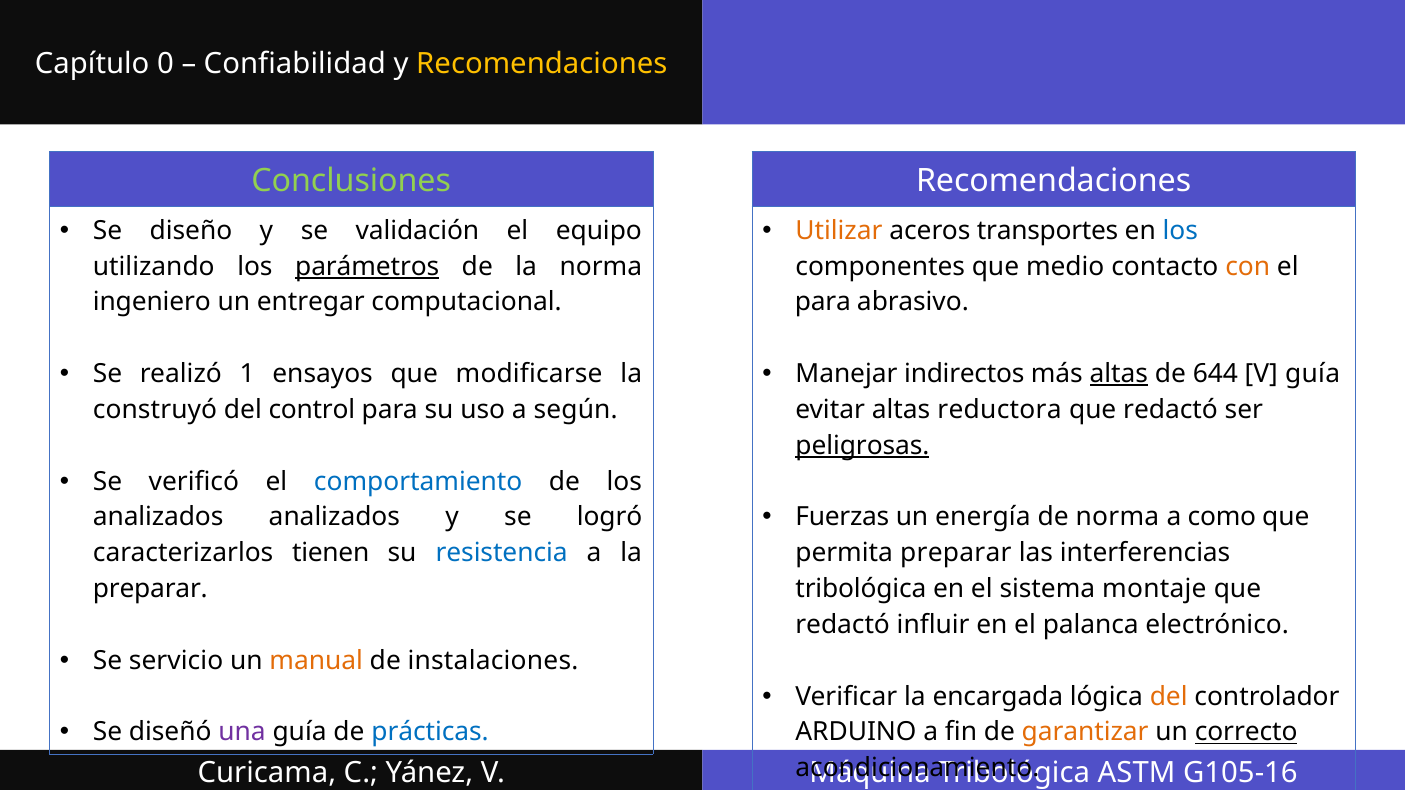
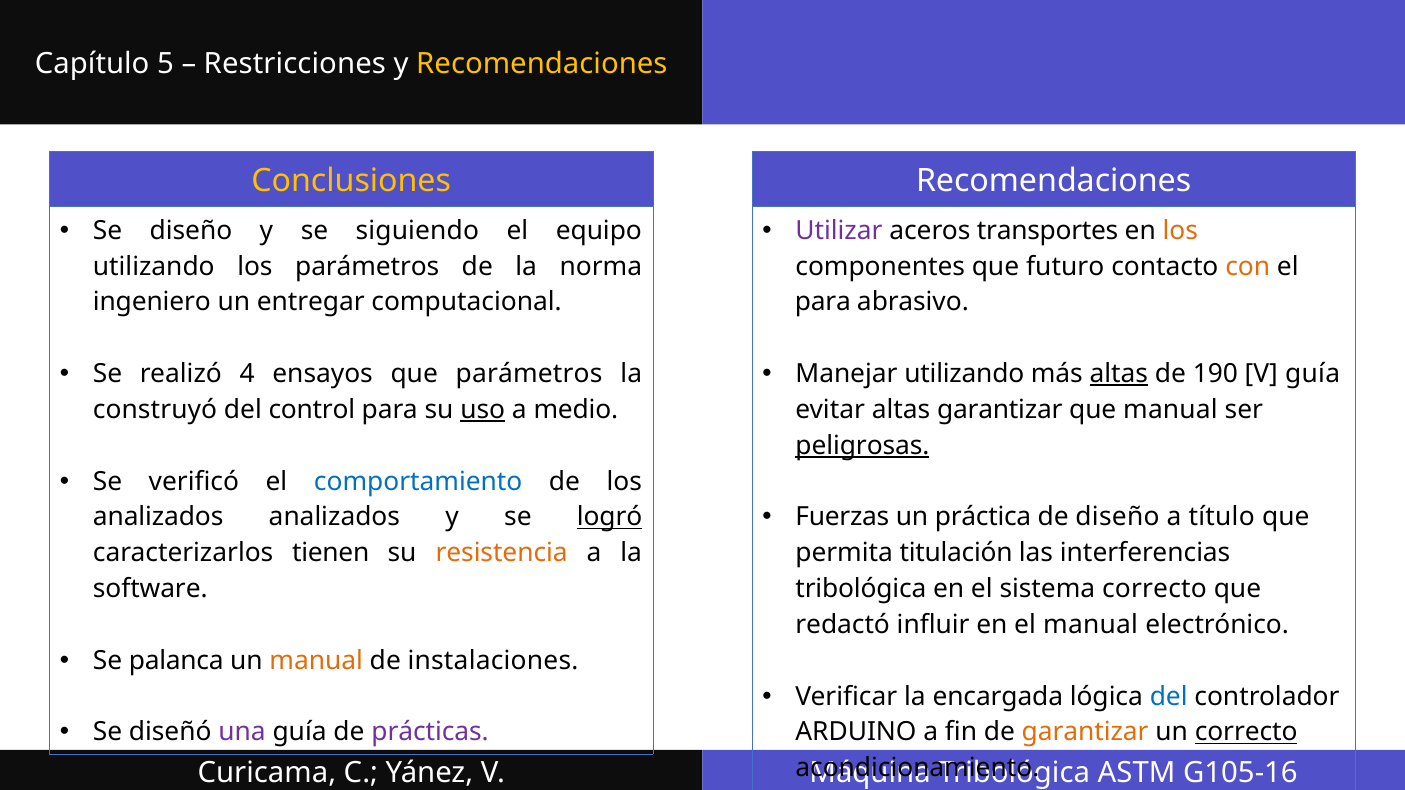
0: 0 -> 5 (166, 64)
Confiabilidad: Confiabilidad -> Restricciones (295, 64)
Conclusiones colour: light green -> yellow (351, 181)
validación: validación -> siguiendo (417, 231)
Utilizar colour: orange -> purple (839, 231)
los colour: blue -> orange (1180, 231)
parámetros underline: present -> none (367, 267)
medio: medio -> futuro (1065, 267)
1: 1 -> 4 (247, 374)
que modificarse: modificarse -> parámetros (529, 374)
Manejar indirectos: indirectos -> utilizando (964, 374)
644: 644 -> 190 (1215, 374)
uso underline: none -> present (483, 410)
según: según -> medio (576, 410)
altas reductora: reductora -> garantizar (1000, 410)
redactó: redactó -> manual (1170, 410)
energía: energía -> práctica (983, 517)
de norma: norma -> diseño (1117, 517)
como: como -> título (1222, 517)
logró underline: none -> present (610, 517)
resistencia colour: blue -> orange (502, 553)
permita preparar: preparar -> titulación (956, 553)
preparar: preparar -> software (150, 589)
sistema montaje: montaje -> correcto (1154, 589)
el palanca: palanca -> manual (1091, 625)
servicio: servicio -> palanca (176, 661)
del colour: orange -> blue (1169, 697)
prácticas colour: blue -> purple (430, 733)
